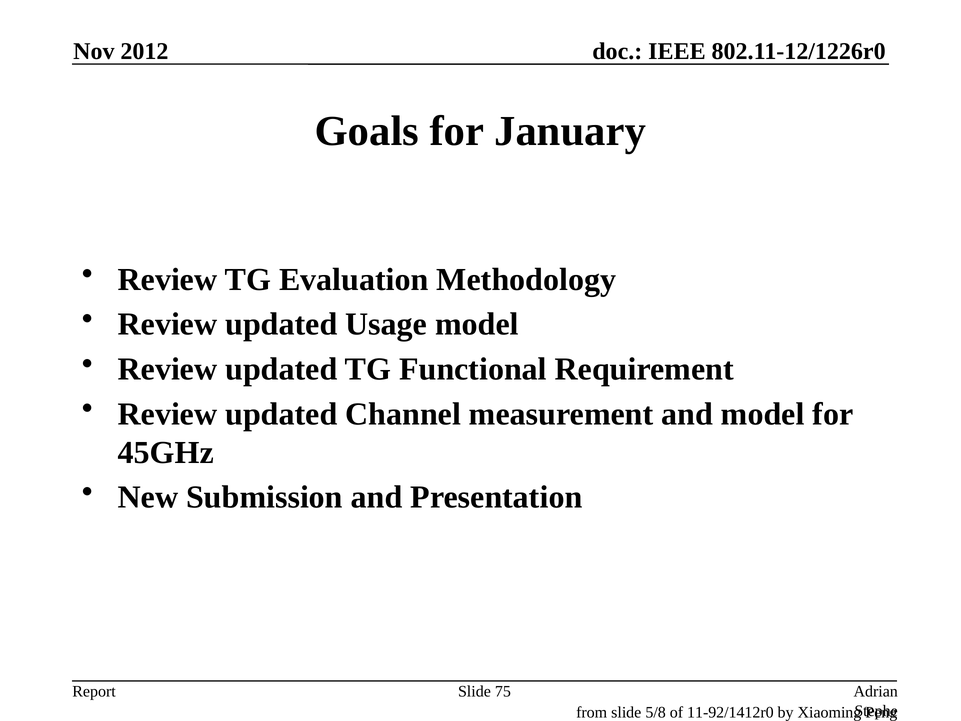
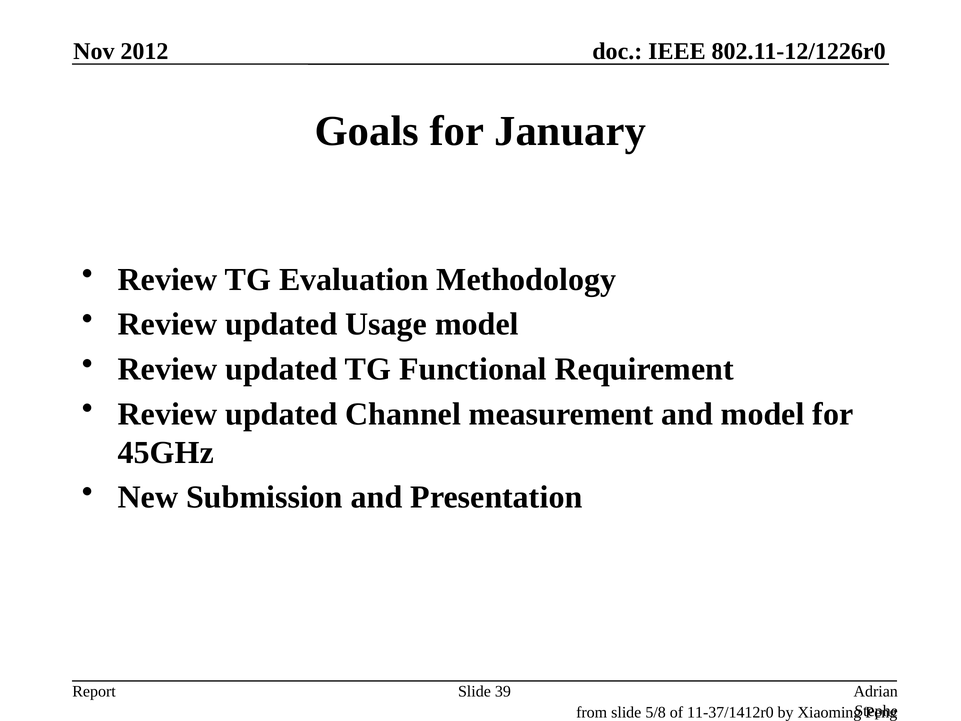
75: 75 -> 39 (503, 691)
11-92/1412r0: 11-92/1412r0 -> 11-37/1412r0 (730, 712)
